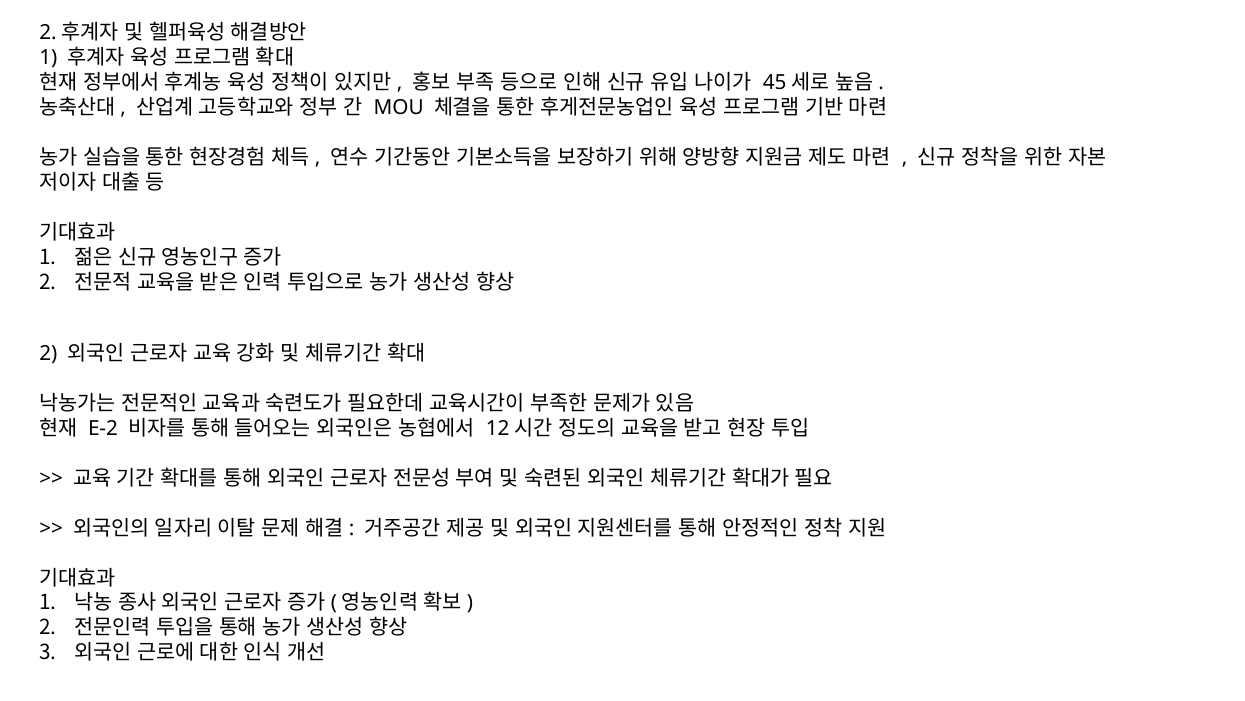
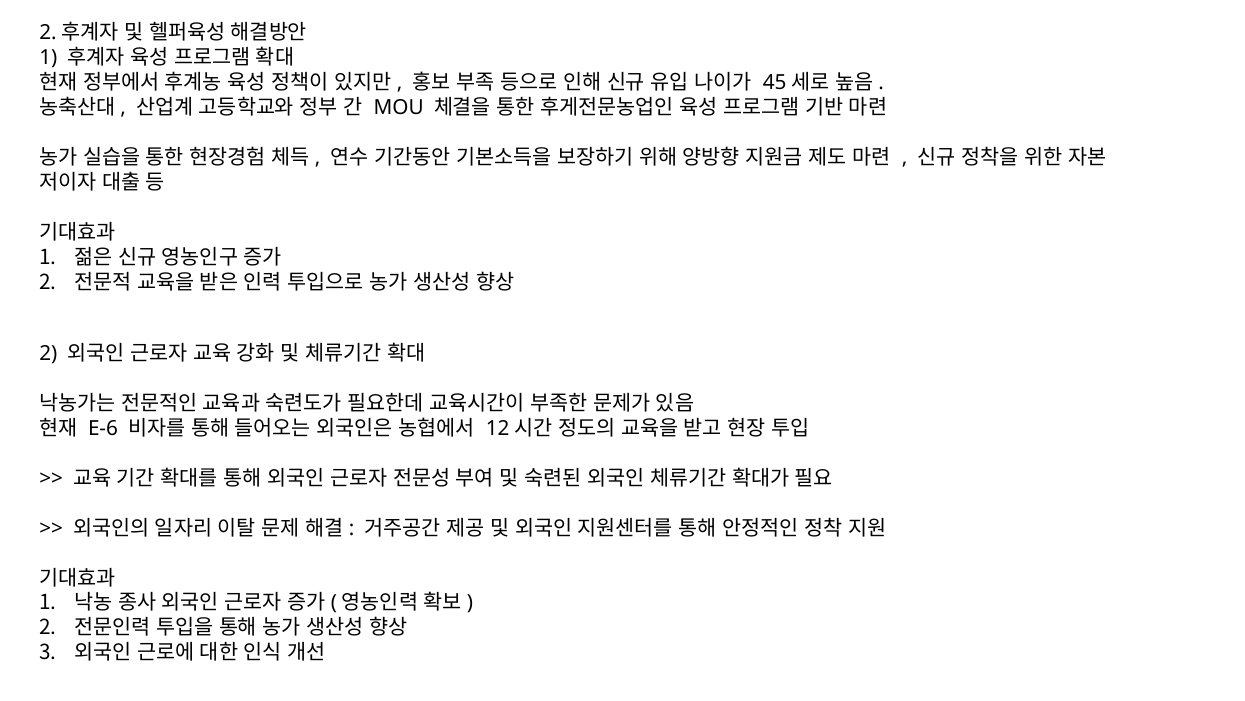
E-2: E-2 -> E-6 (103, 428)
